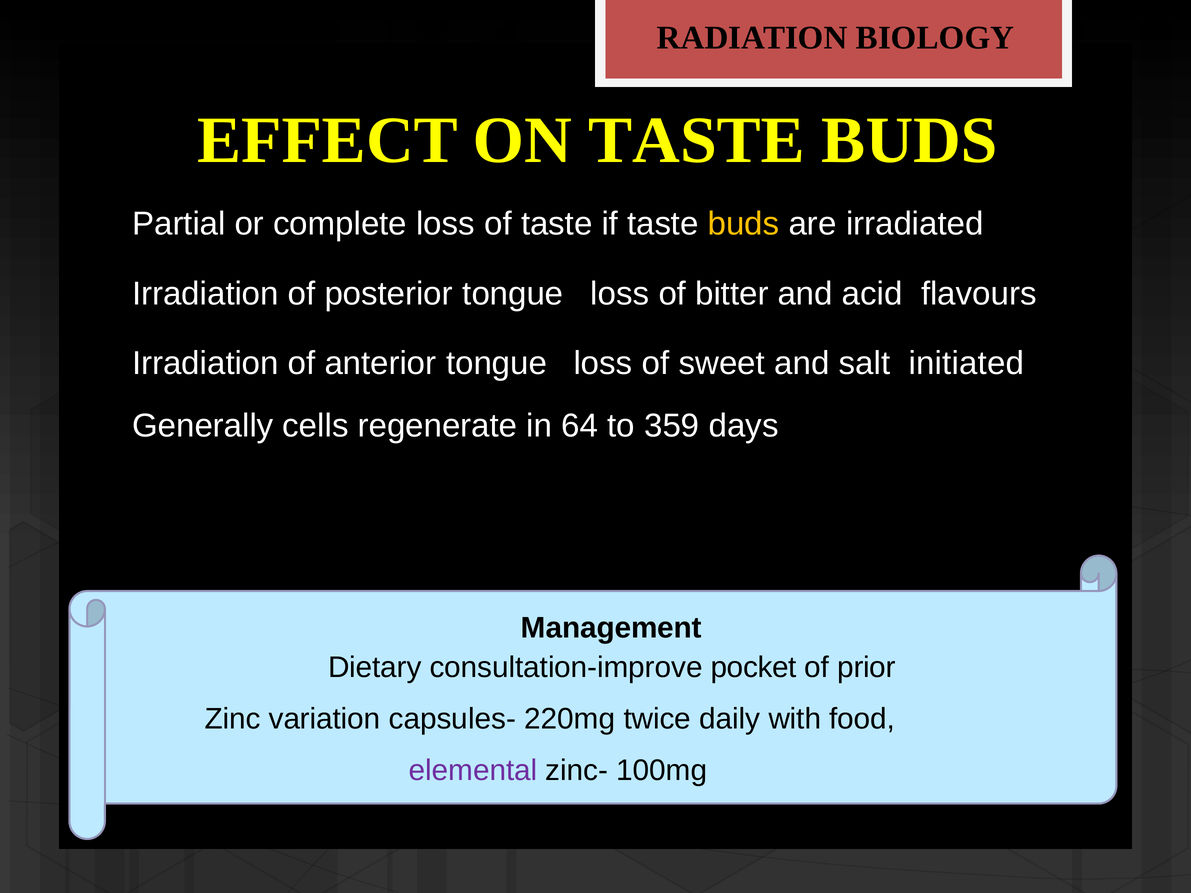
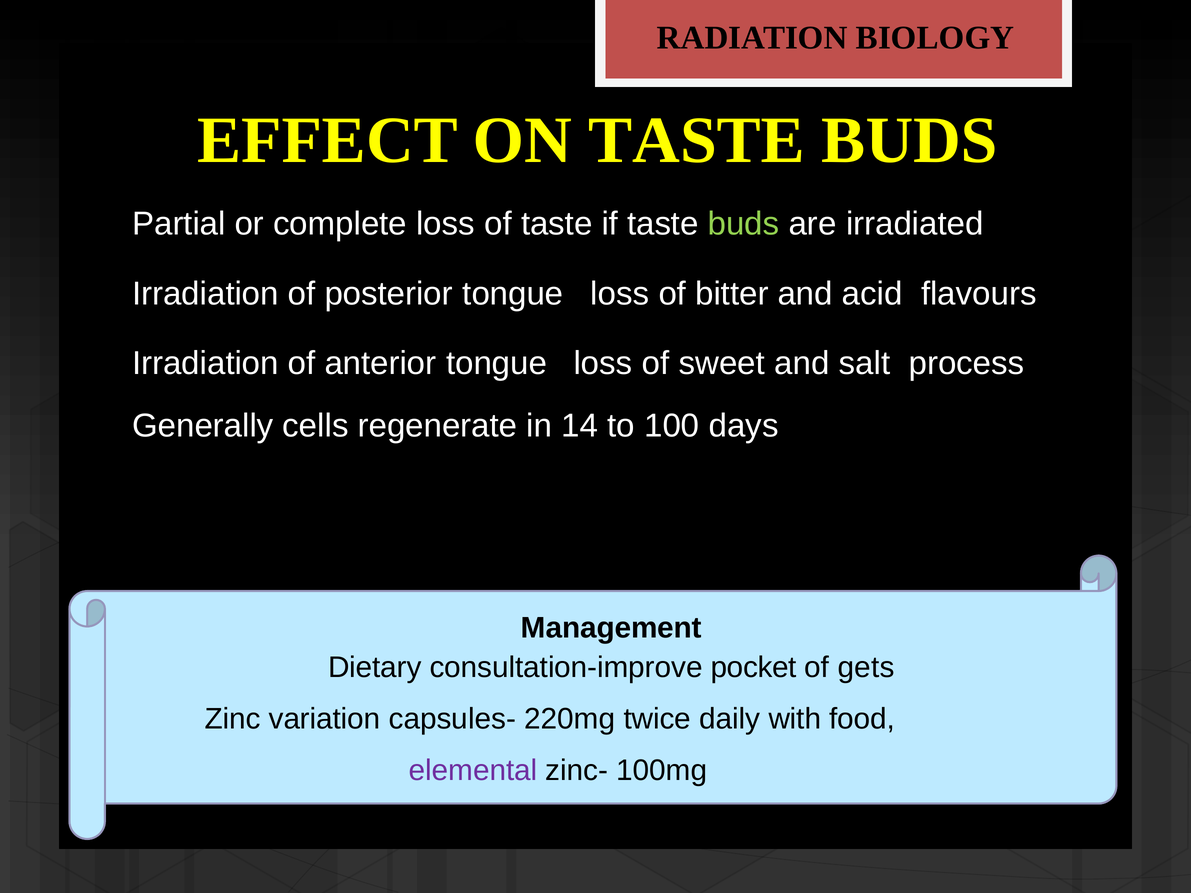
buds colour: yellow -> light green (744, 224)
initiated: initiated -> process (966, 363)
64: 64 -> 14 (580, 426)
359: 359 -> 100 (672, 426)
prior: prior -> gets (866, 668)
